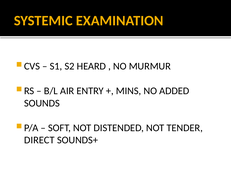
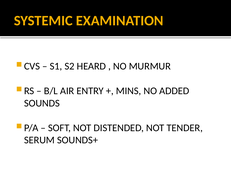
DIRECT: DIRECT -> SERUM (39, 140)
